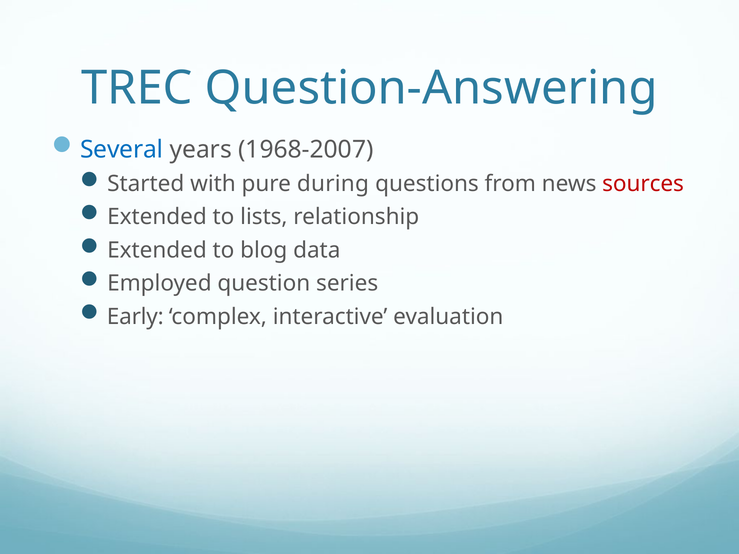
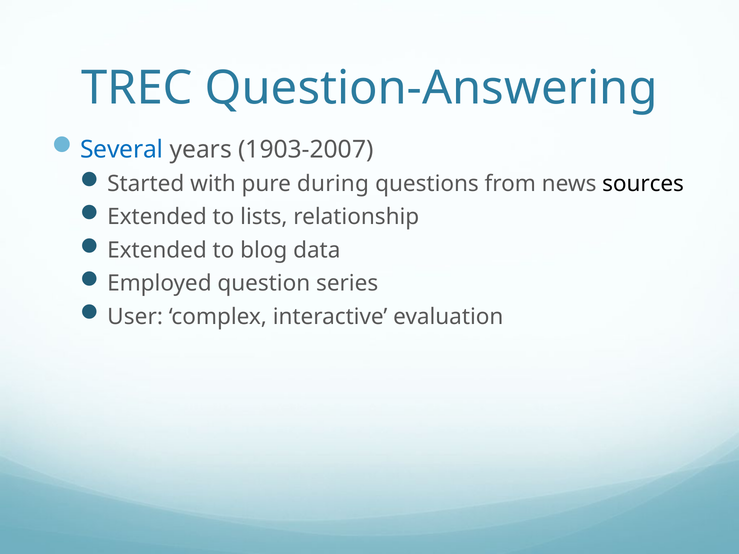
1968-2007: 1968-2007 -> 1903-2007 (306, 150)
sources colour: red -> black (643, 184)
Early: Early -> User (135, 317)
